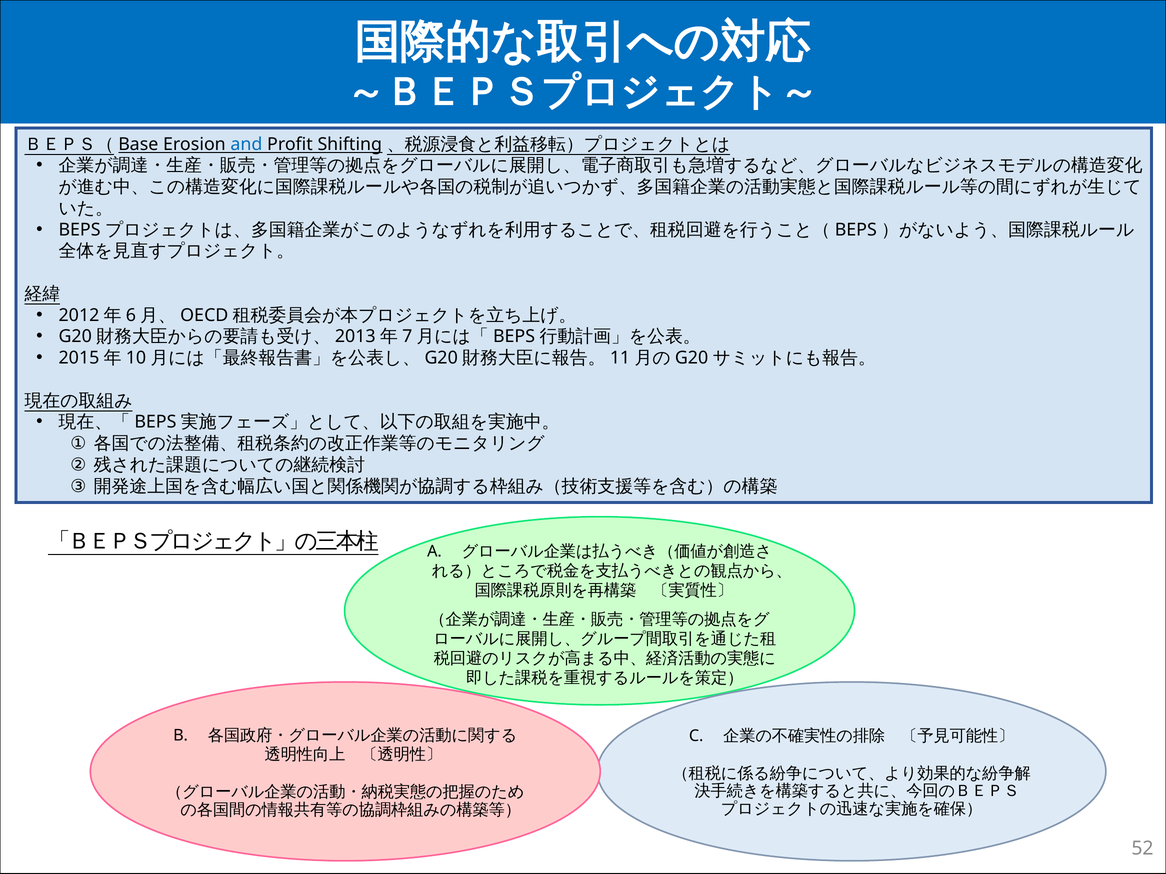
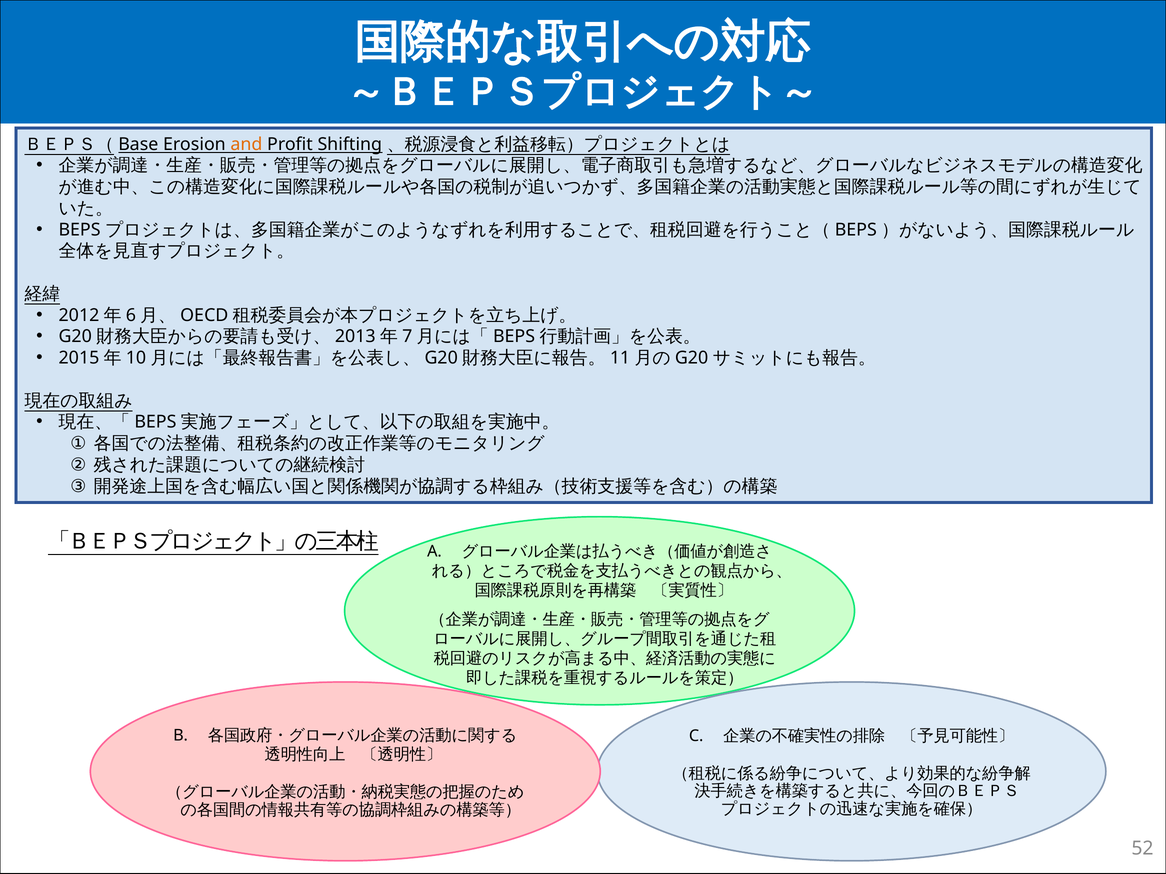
and colour: blue -> orange (246, 144)
